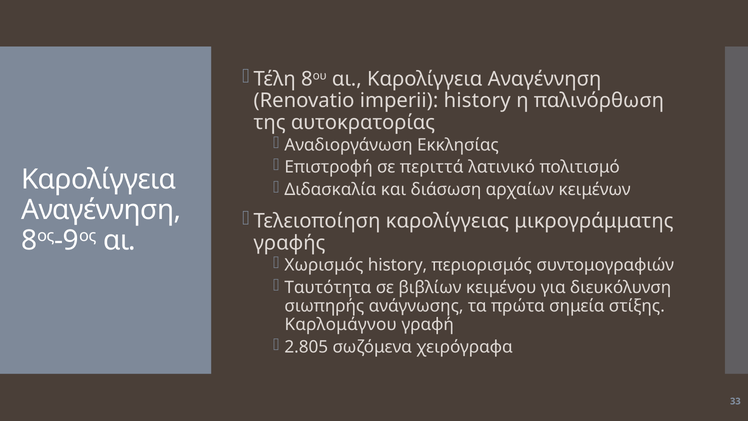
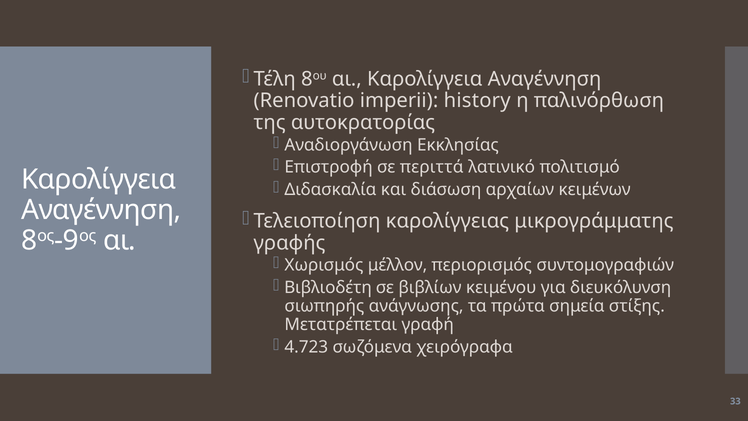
Χωρισμός history: history -> μέλλον (398, 265)
Ταυτότητα: Ταυτότητα -> Βιβλιοδέτη (328, 288)
Καρλομάγνου: Καρλομάγνου -> Μετατρέπεται (341, 325)
2.805: 2.805 -> 4.723 (306, 347)
